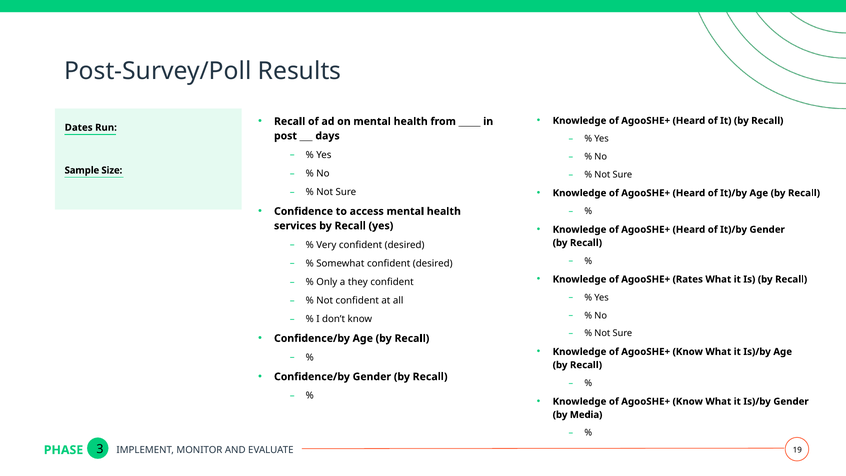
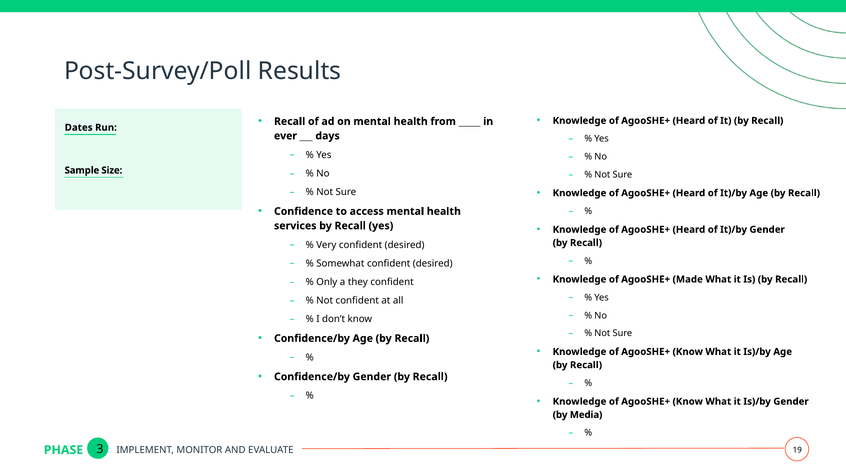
post: post -> ever (285, 136)
Rates: Rates -> Made (688, 279)
